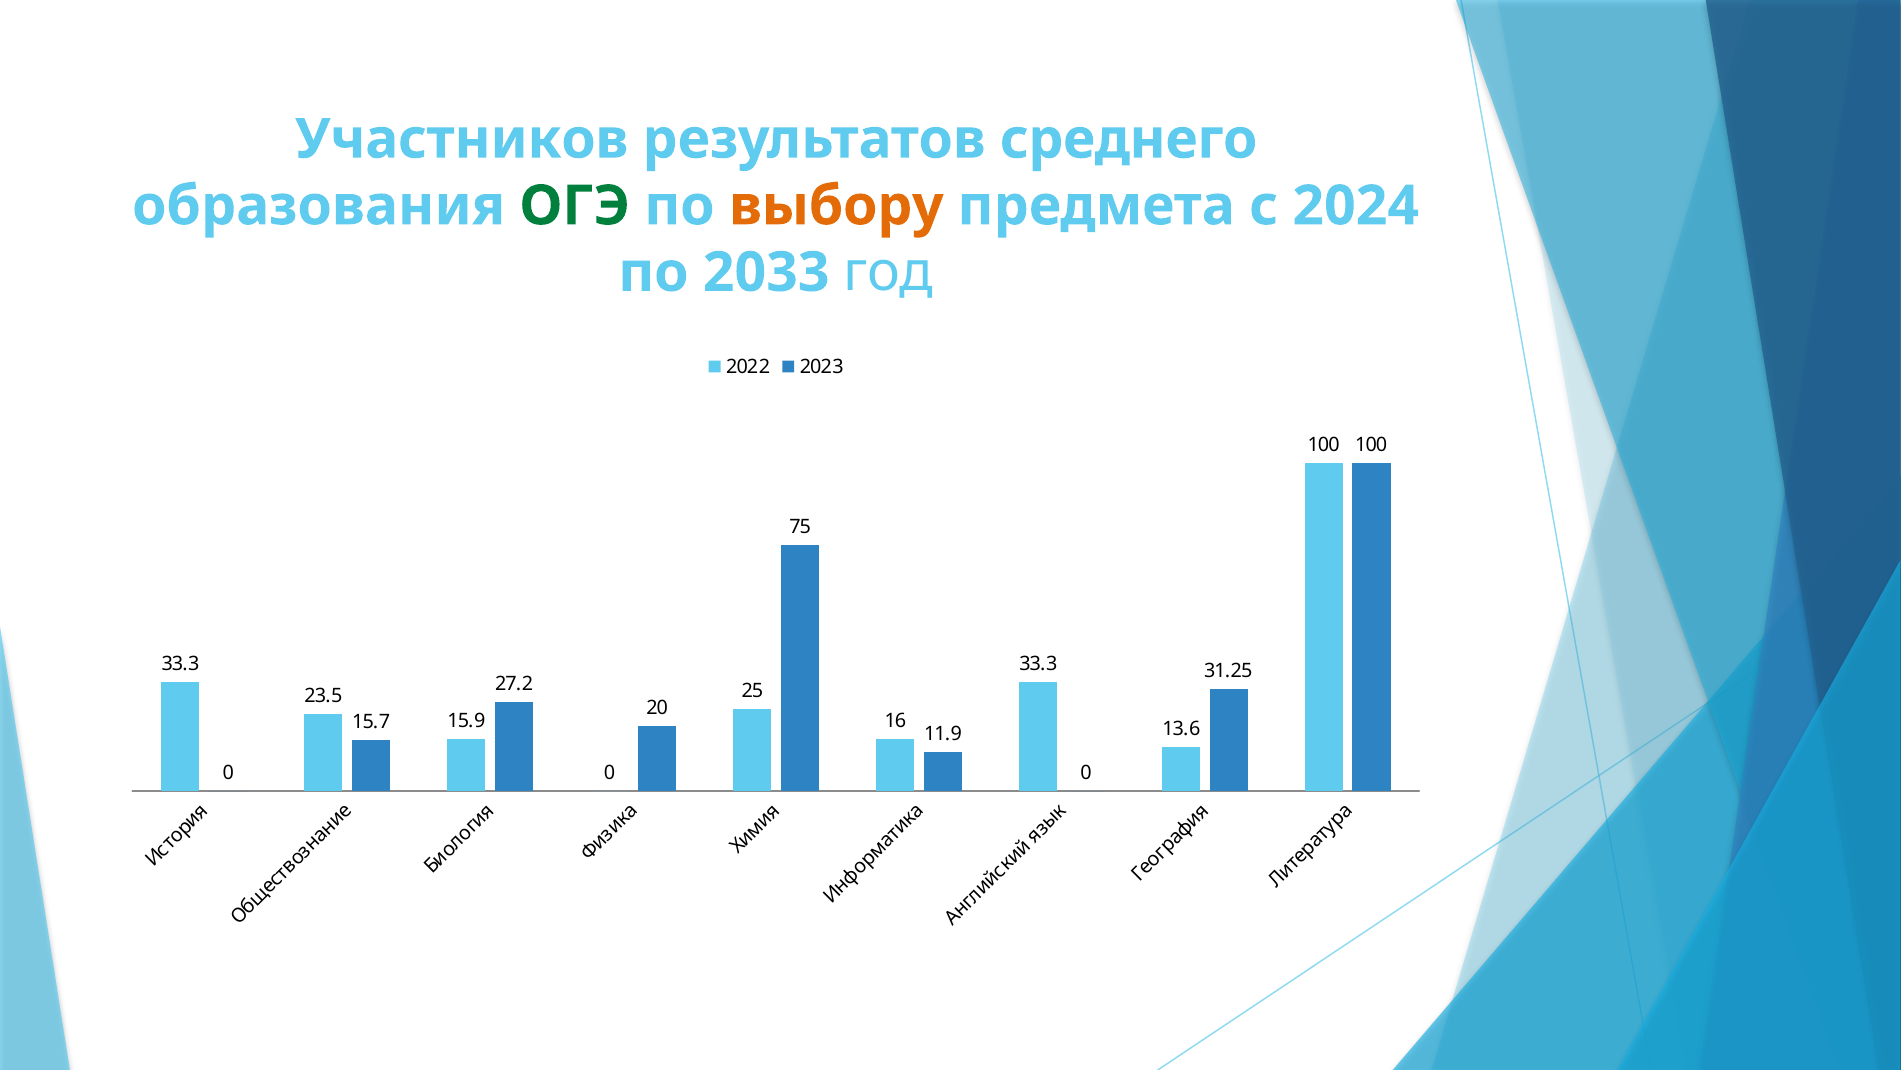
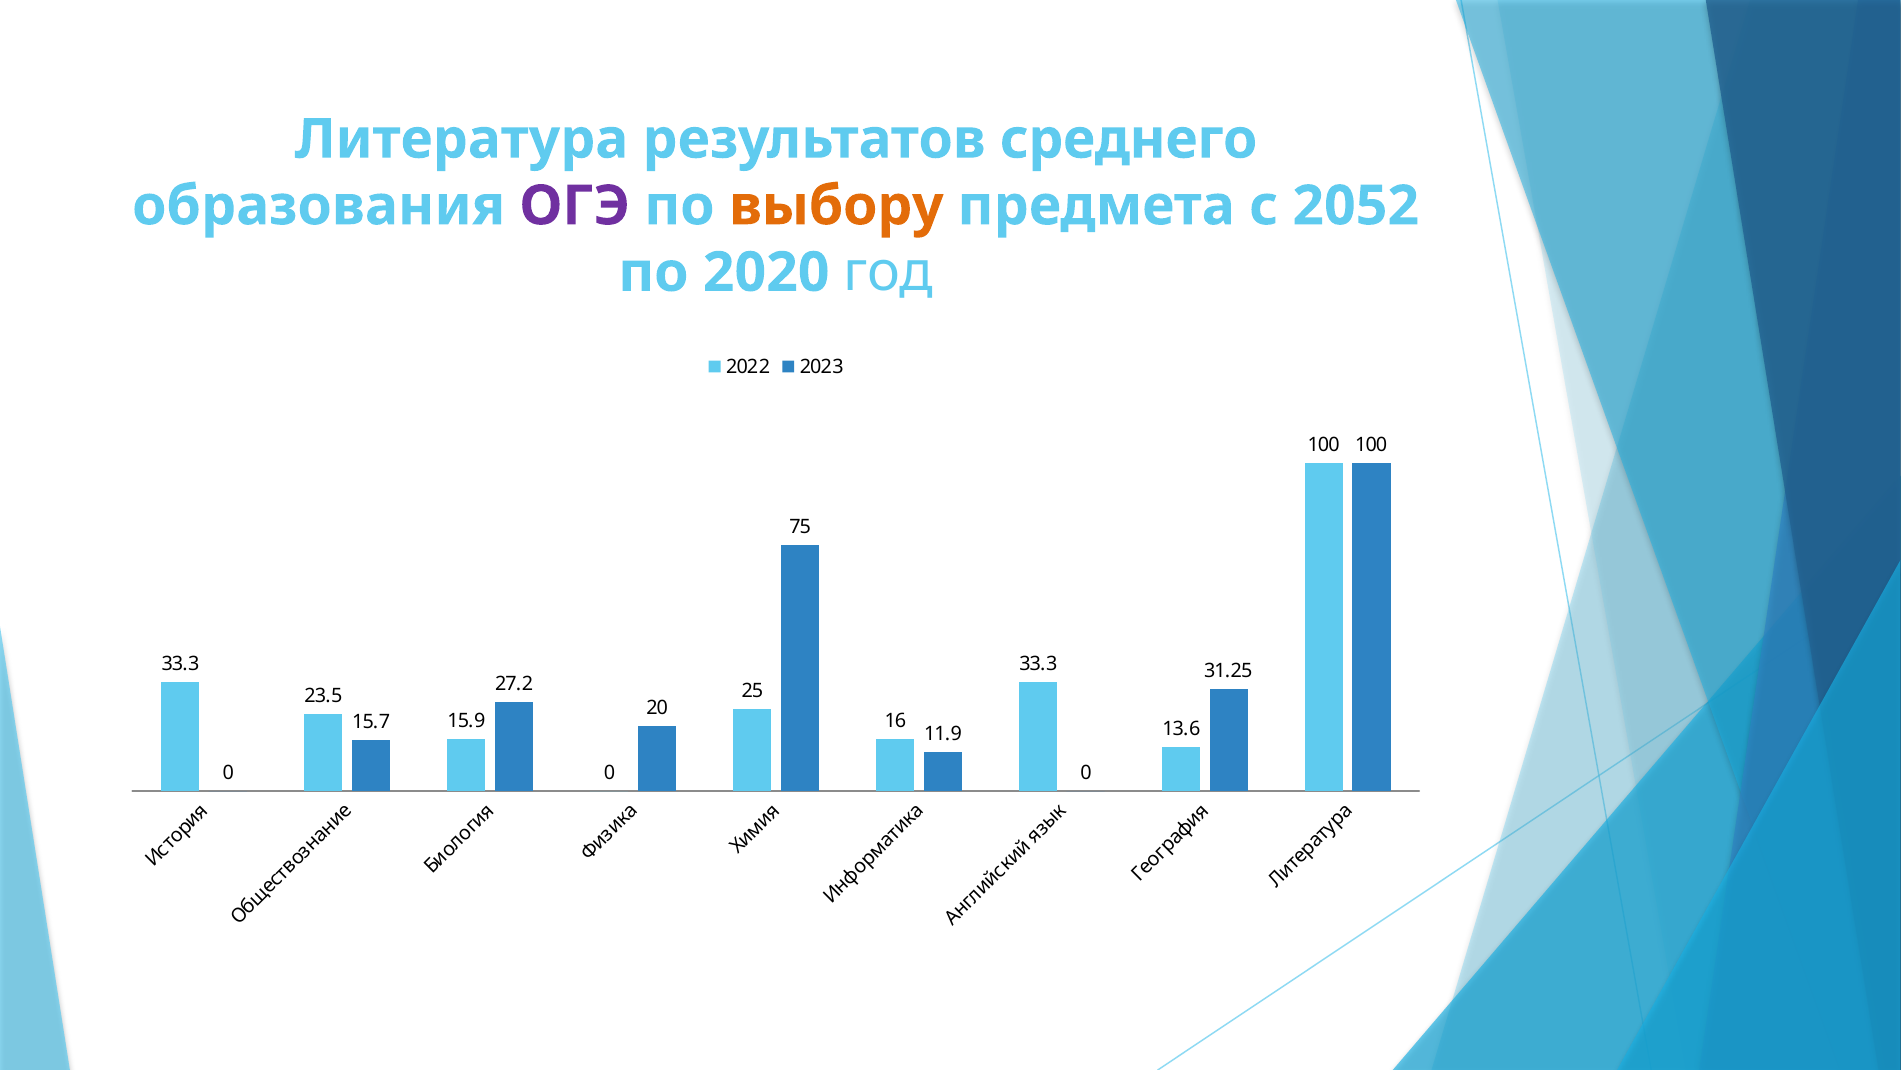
Участников: Участников -> Литература (462, 139)
ОГЭ colour: green -> purple (575, 206)
2024: 2024 -> 2052 (1356, 206)
2033: 2033 -> 2020 (766, 272)
